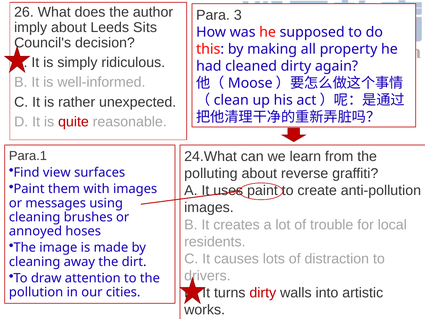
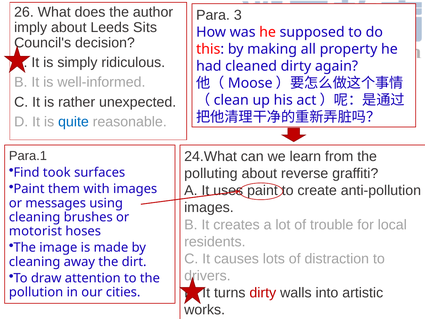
quite colour: red -> blue (73, 122)
view: view -> took (57, 172)
annoyed: annoyed -> motorist (35, 231)
